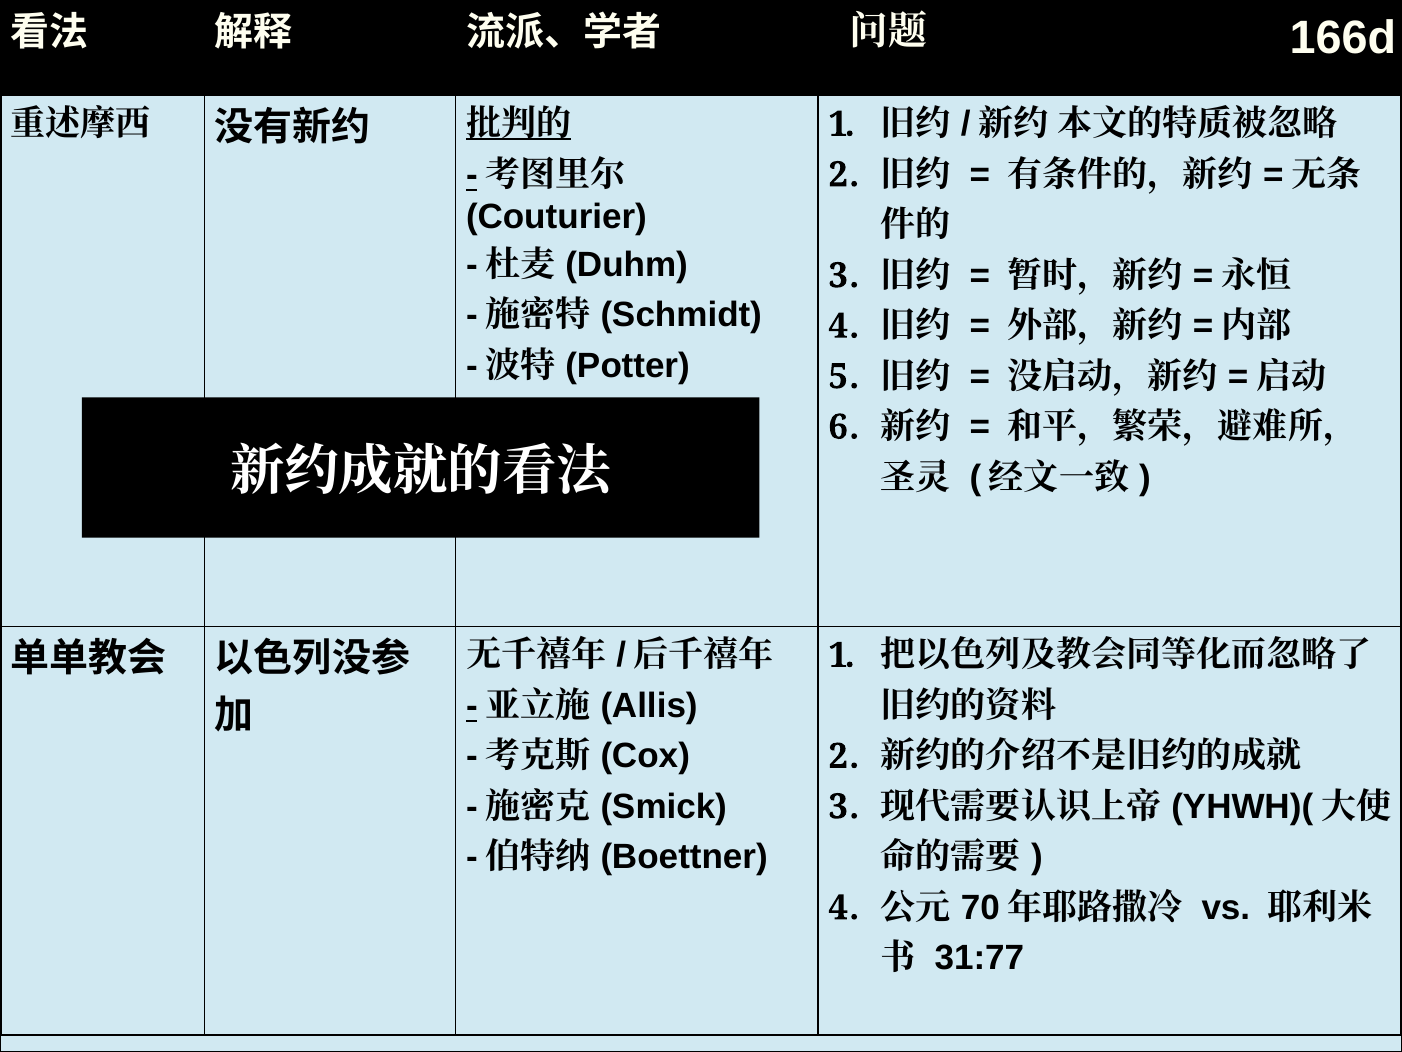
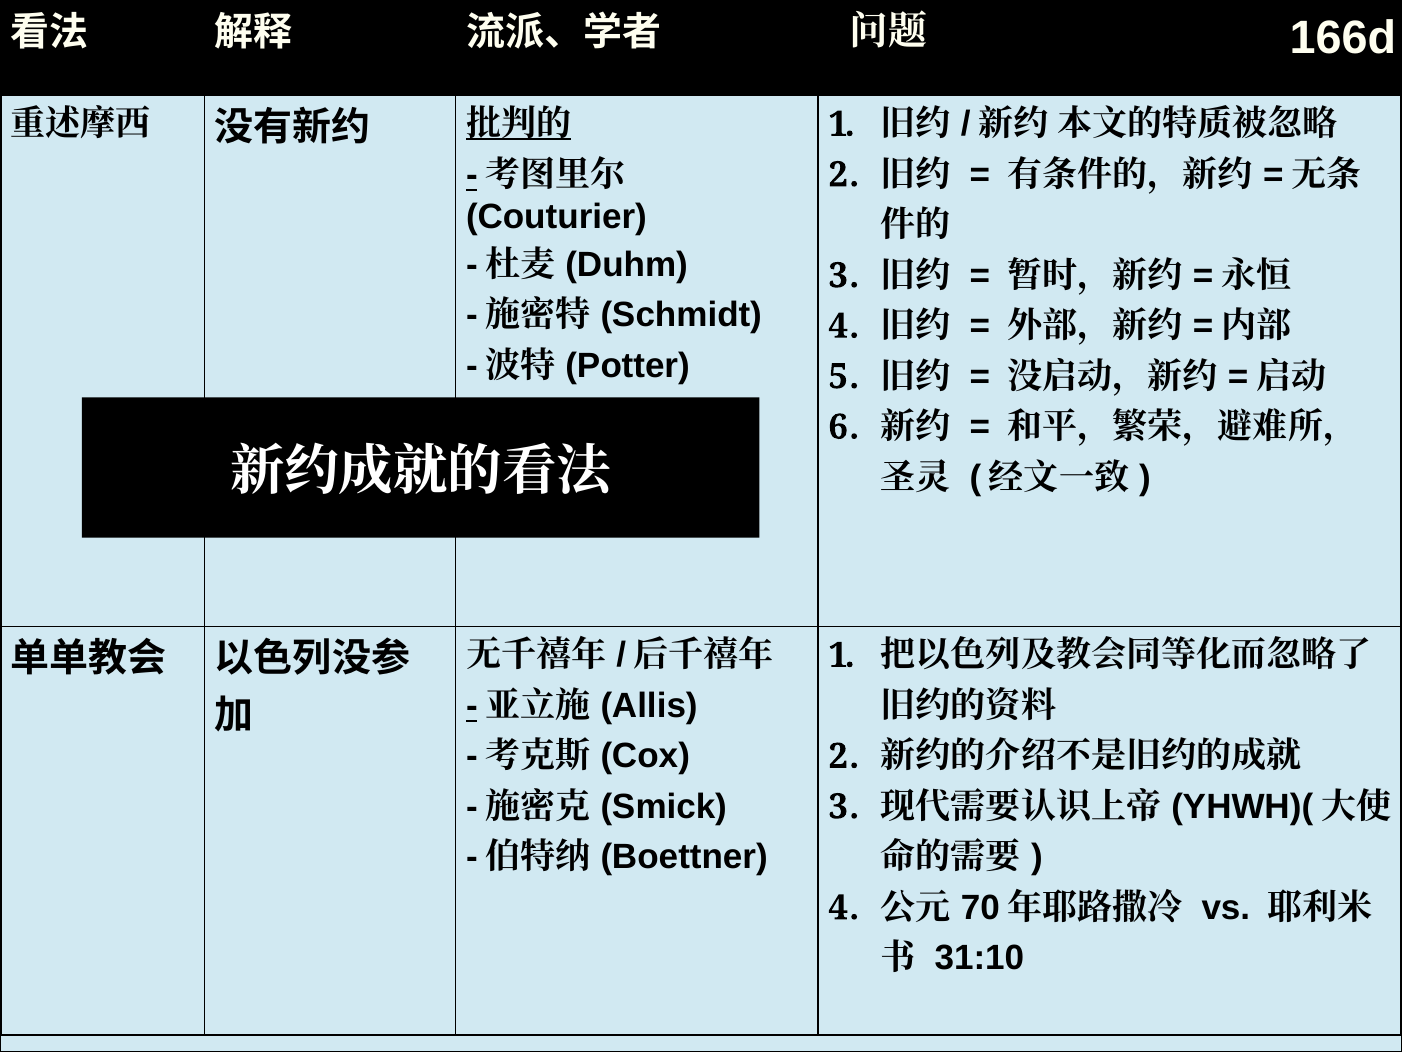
31:77: 31:77 -> 31:10 (979, 958)
